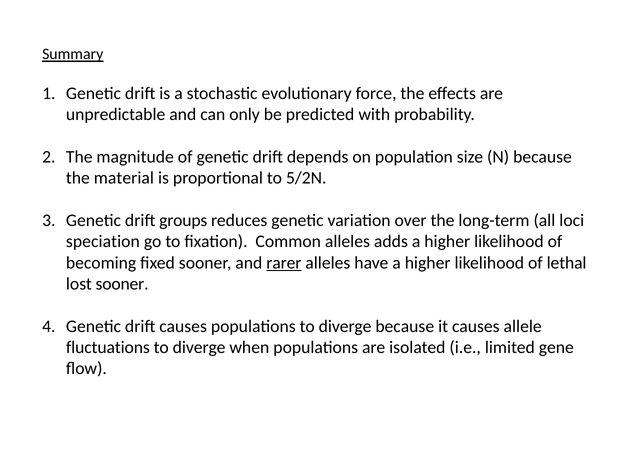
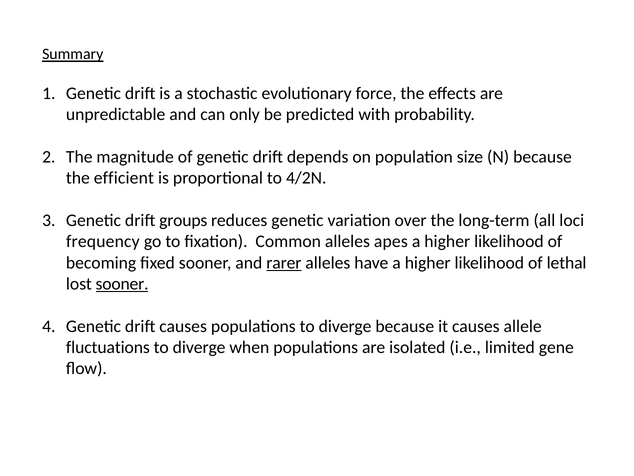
material: material -> efficient (124, 178)
5/2N: 5/2N -> 4/2N (306, 178)
speciation: speciation -> frequency (103, 241)
adds: adds -> apes (391, 241)
sooner underline: none -> present (122, 284)
